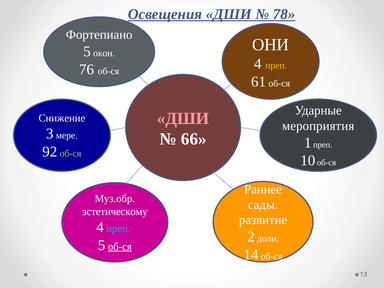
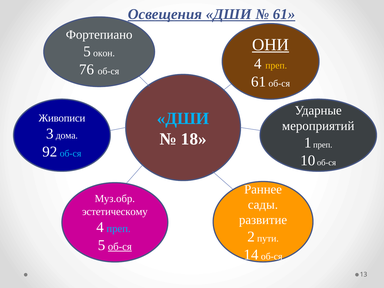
78: 78 -> 61 (284, 14)
ОНИ underline: none -> present (271, 45)
ДШИ colour: pink -> light blue (183, 118)
Снижение: Снижение -> Живописи (62, 118)
мероприятия: мероприятия -> мероприятий (318, 126)
мере: мере -> дома (67, 135)
66: 66 -> 18 (194, 139)
об-ся colour: light green -> light blue (71, 153)
доли: доли -> пути (268, 239)
